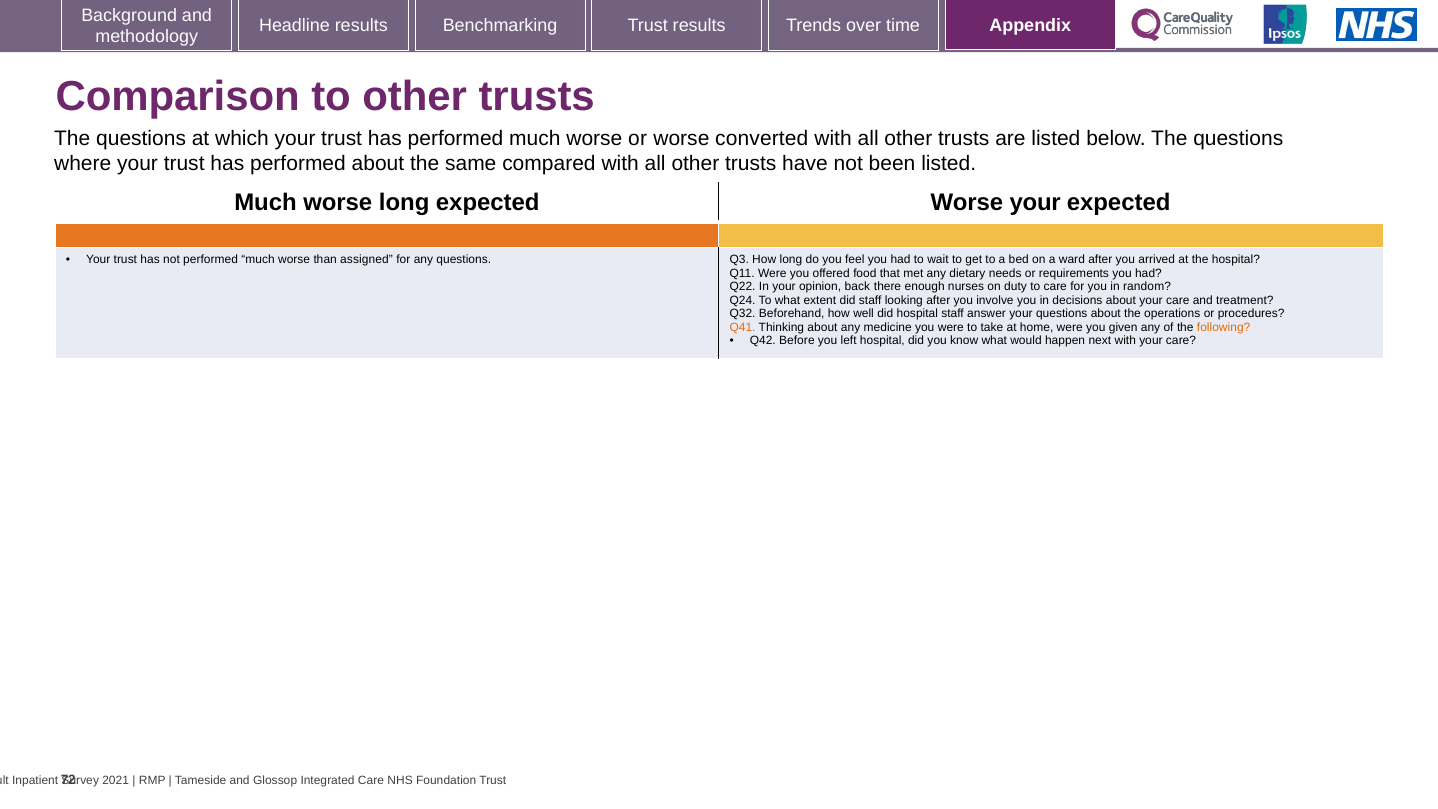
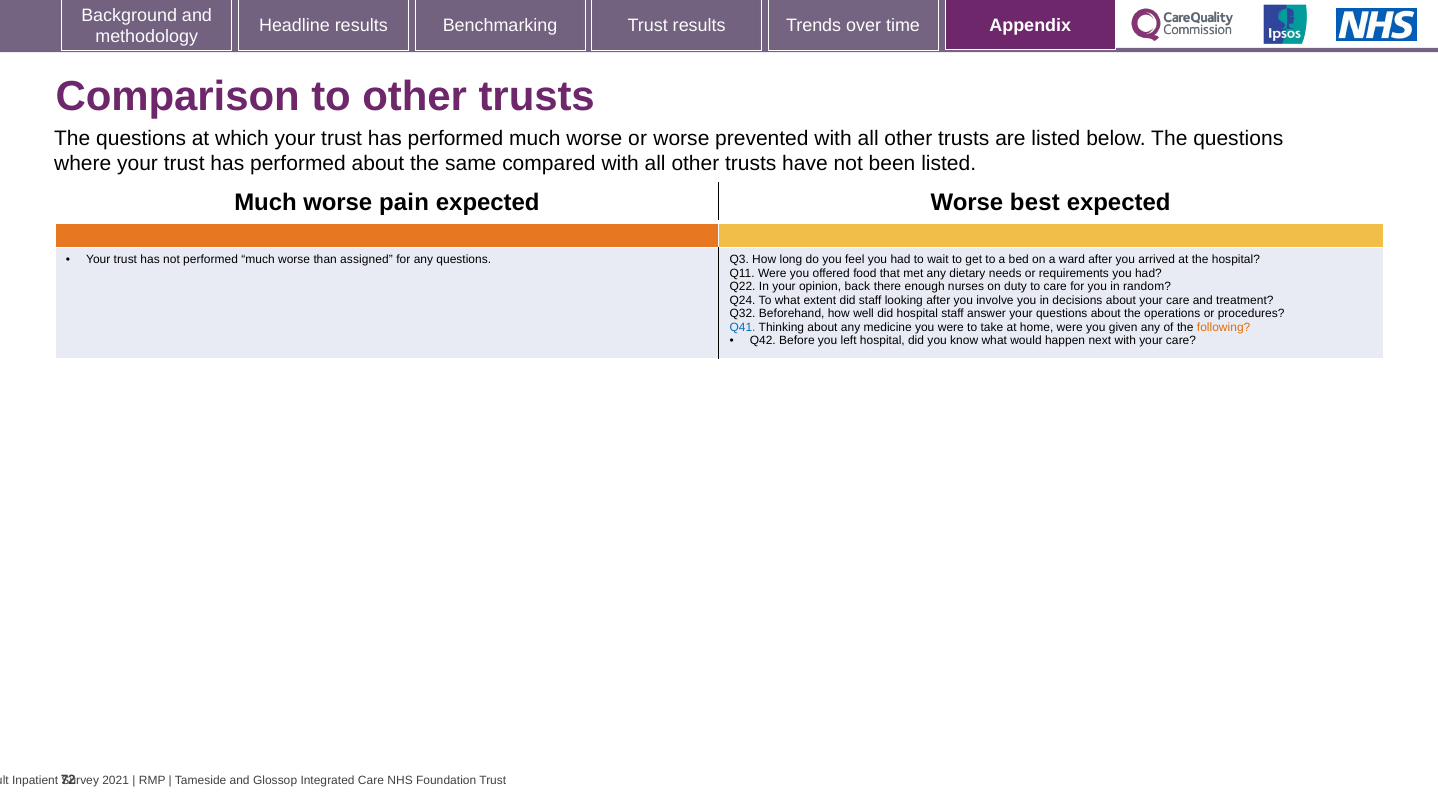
converted: converted -> prevented (762, 139)
worse long: long -> pain (404, 203)
Worse your: your -> best (1035, 203)
Q41 colour: orange -> blue (743, 327)
